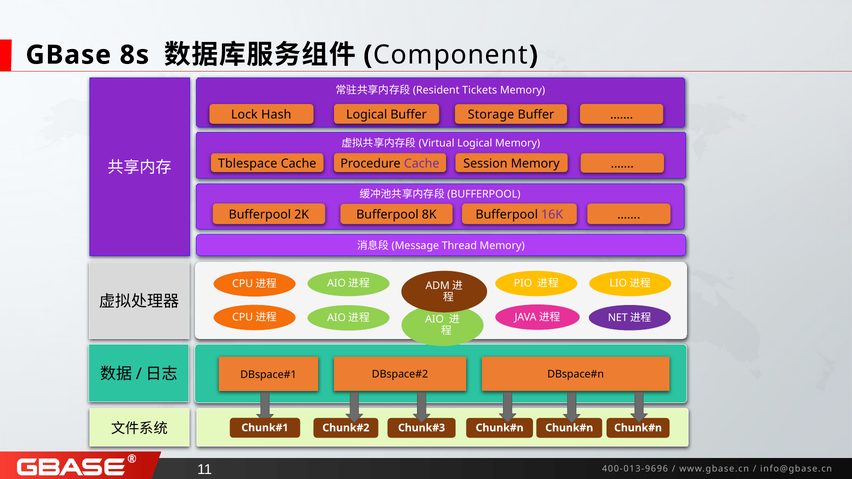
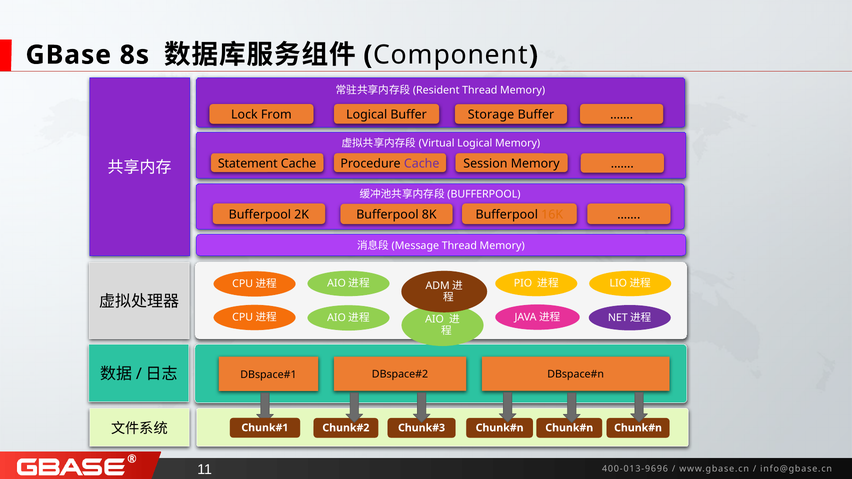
Tickets: Tickets -> Thread (480, 90)
Hash: Hash -> From (276, 115)
Tblespace: Tblespace -> Statement (248, 164)
16K colour: purple -> orange (552, 215)
